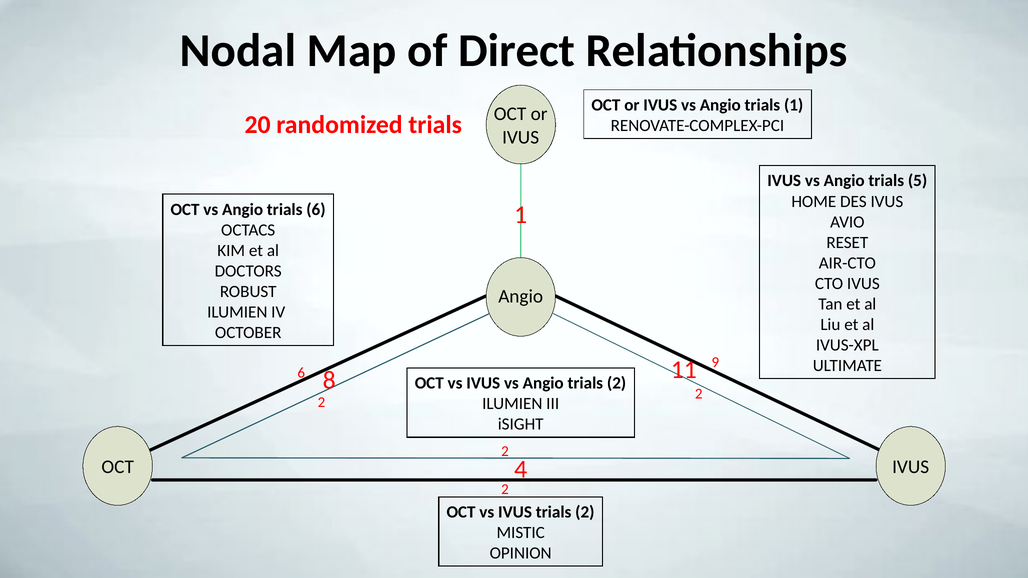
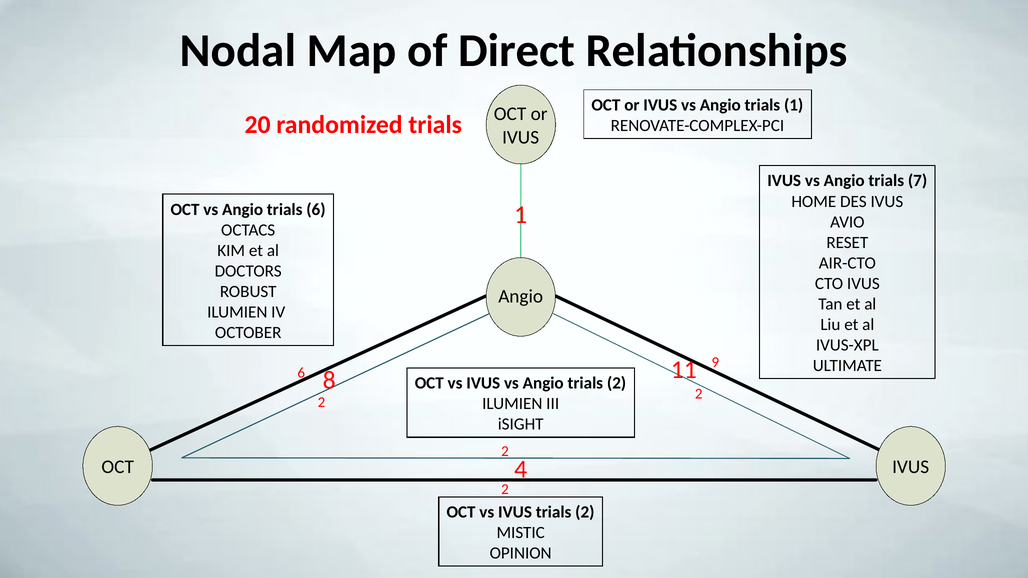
5: 5 -> 7 (918, 181)
